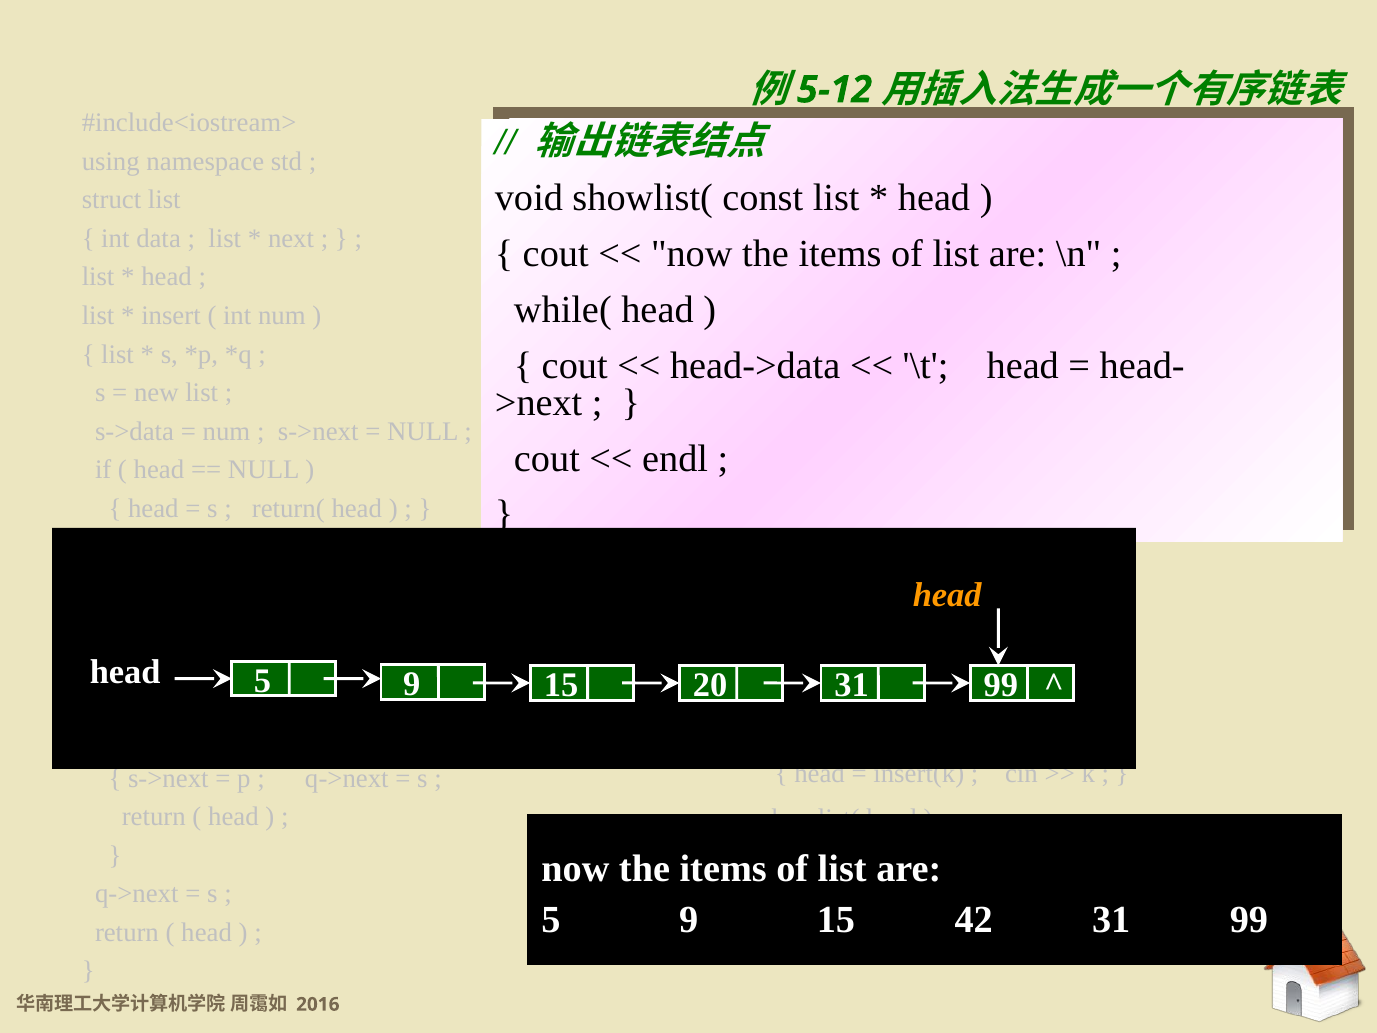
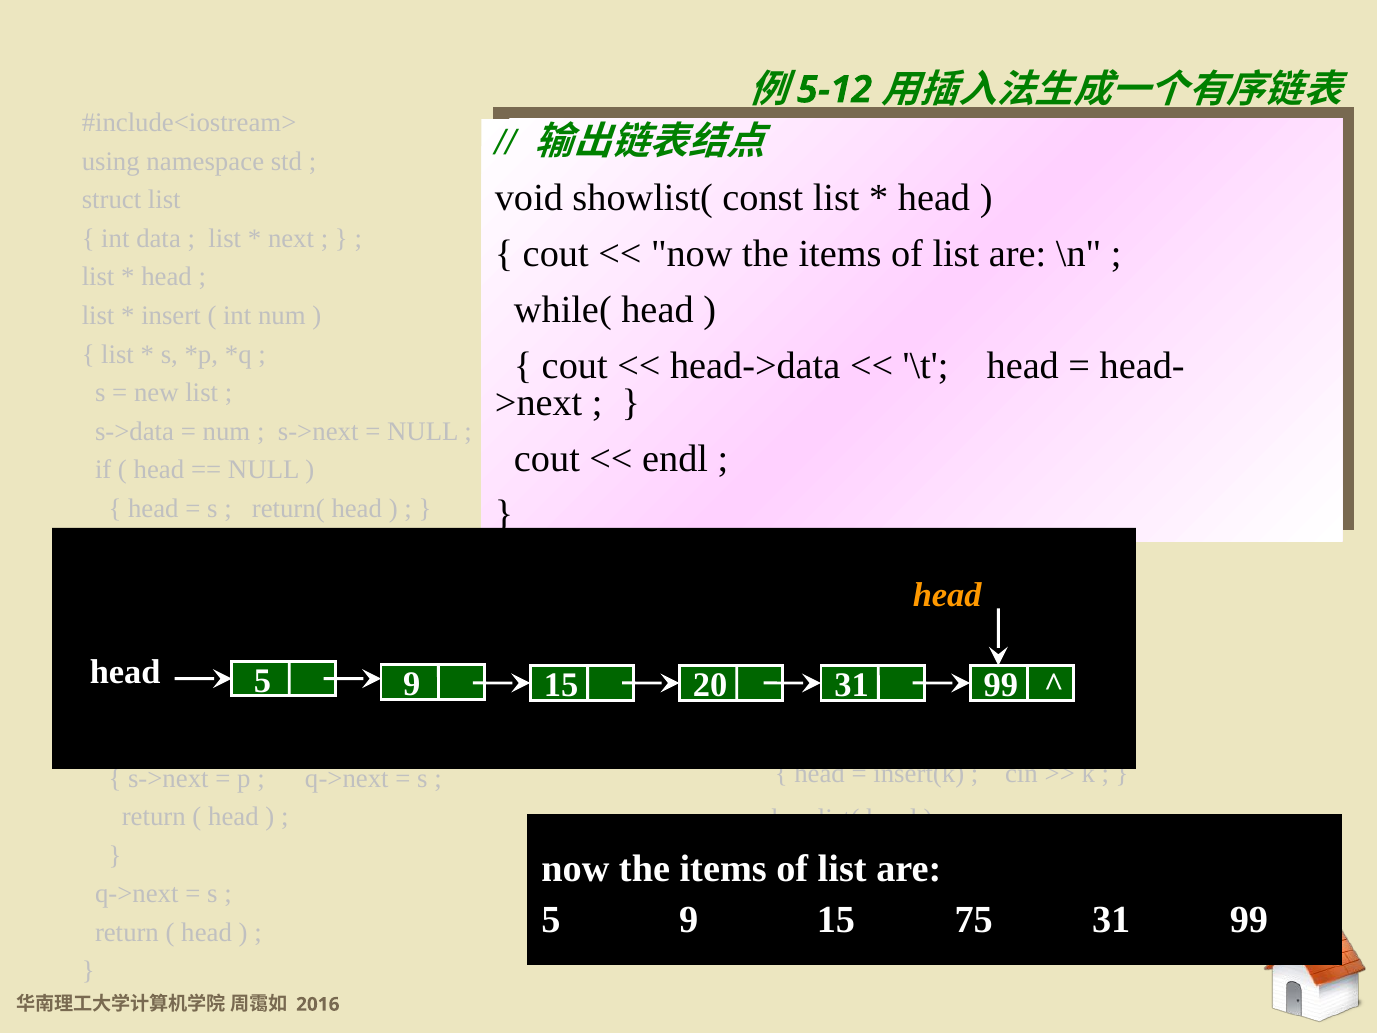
42: 42 -> 75 (974, 919)
